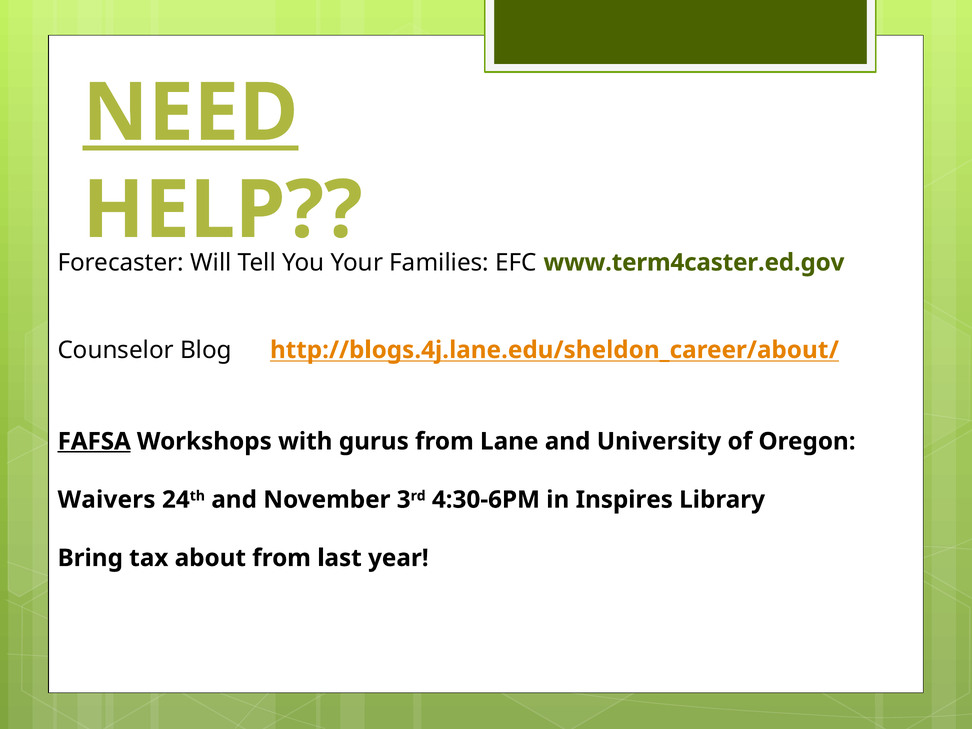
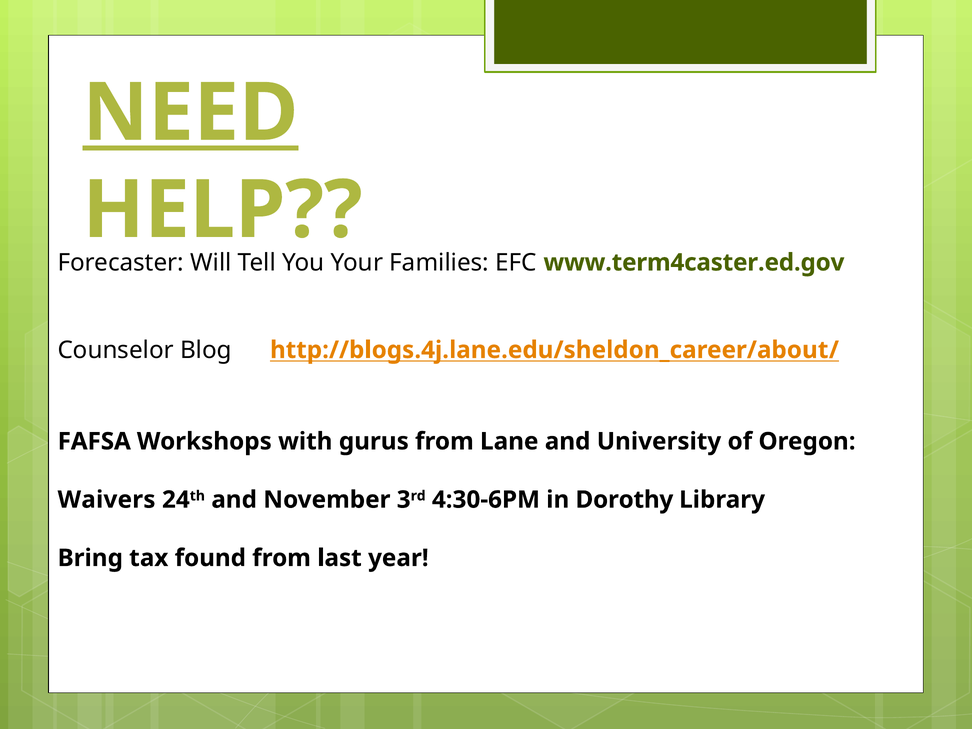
FAFSA underline: present -> none (94, 441)
Inspires: Inspires -> Dorothy (624, 500)
about: about -> found (210, 558)
